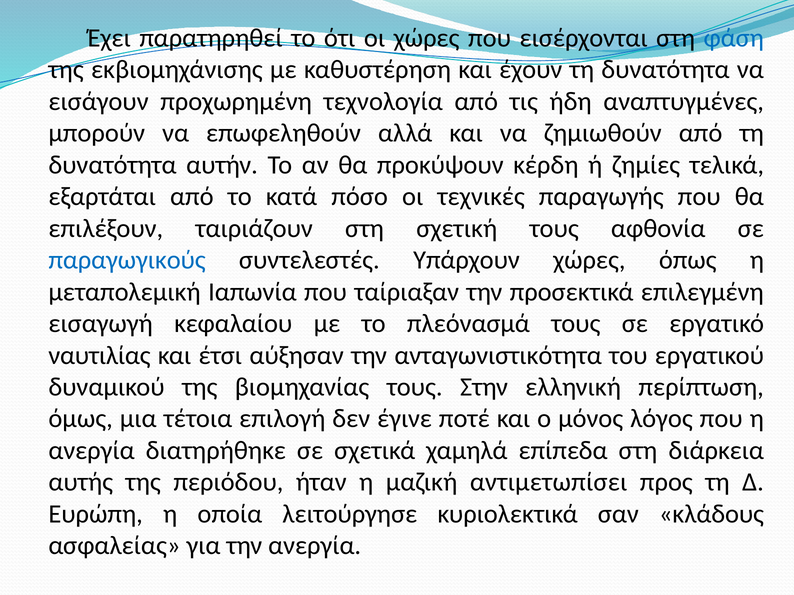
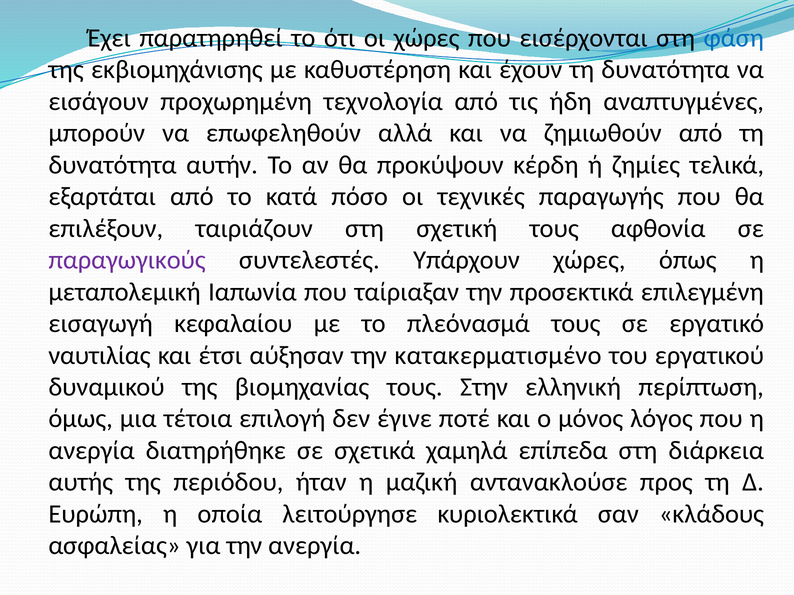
παραγωγικούς colour: blue -> purple (127, 260)
ανταγωνιστικότητα: ανταγωνιστικότητα -> κατακερματισμένο (498, 356)
αντιμετωπίσει: αντιμετωπίσει -> αντανακλούσε (549, 483)
